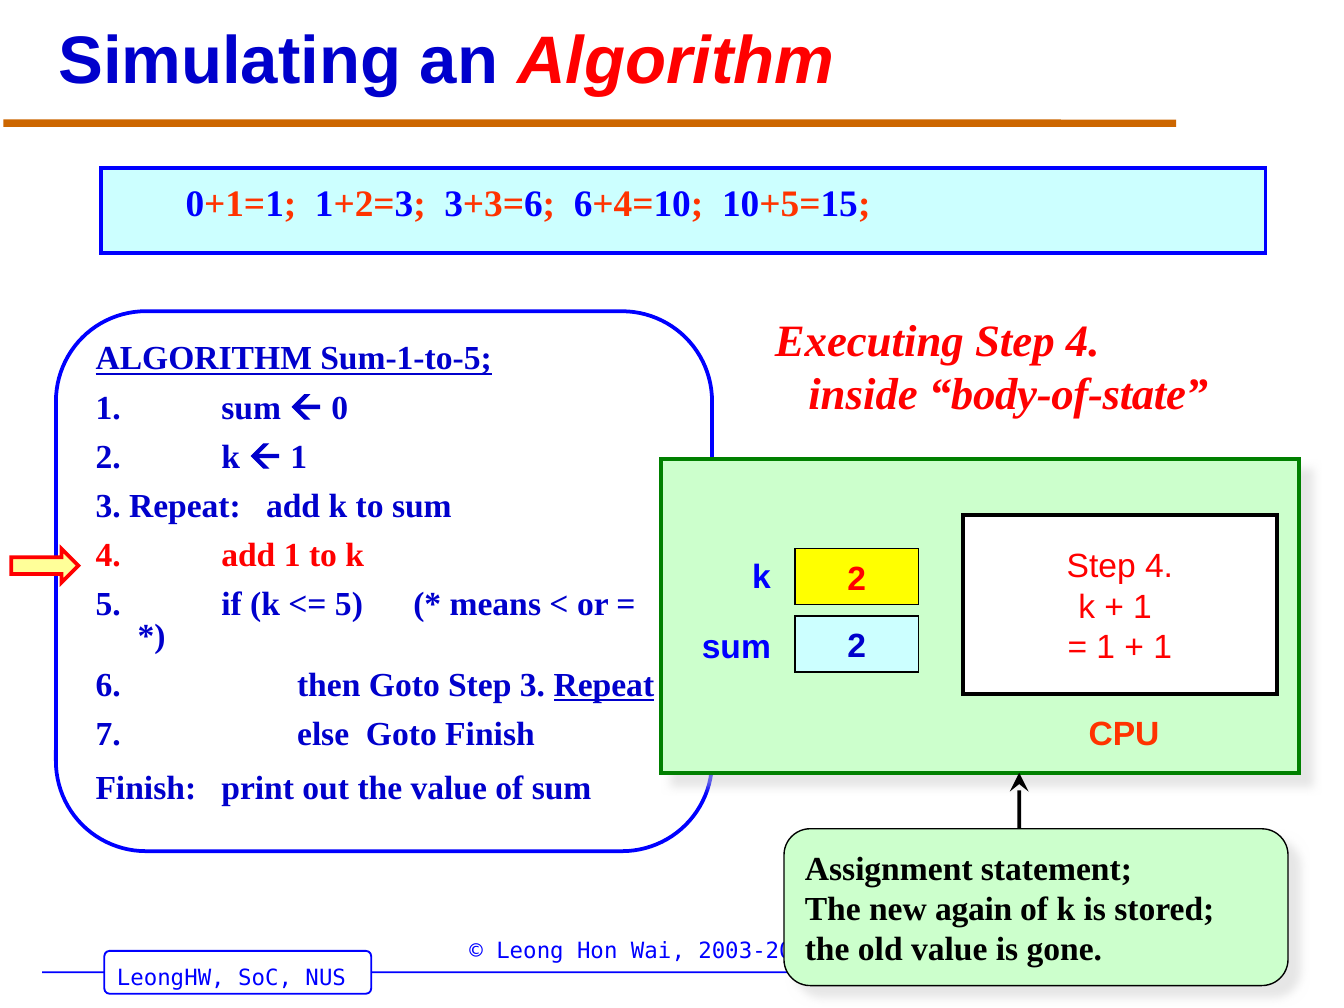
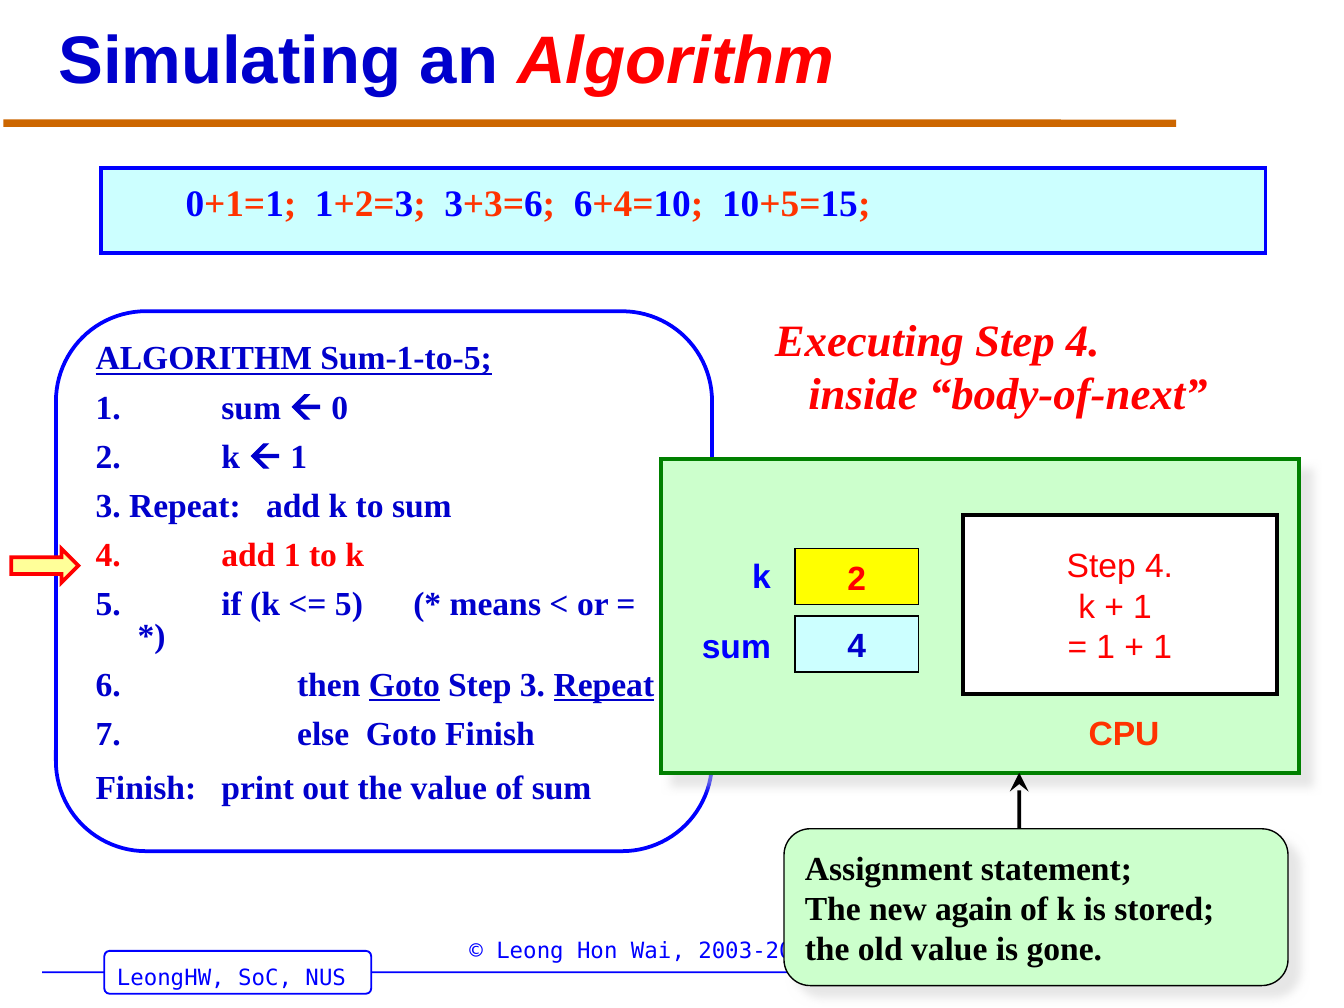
body-of-state: body-of-state -> body-of-next (1068, 395)
2: 2 -> 4 (857, 646)
Goto underline: none -> present (404, 686)
